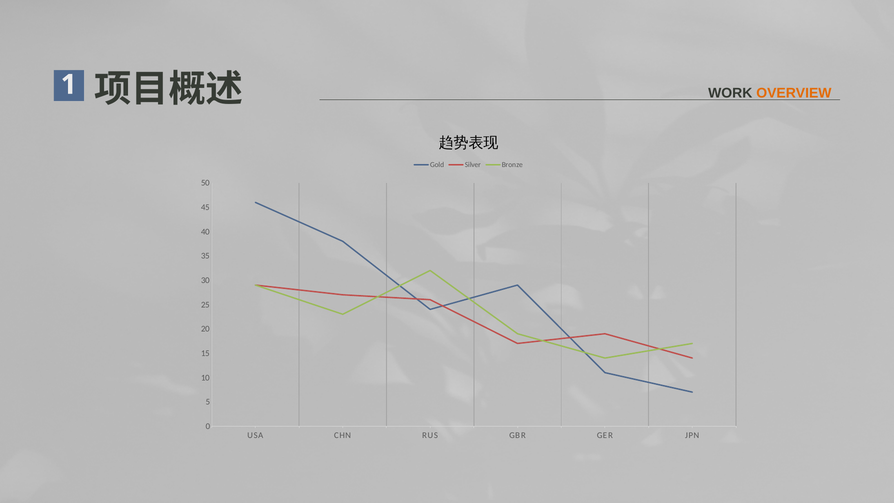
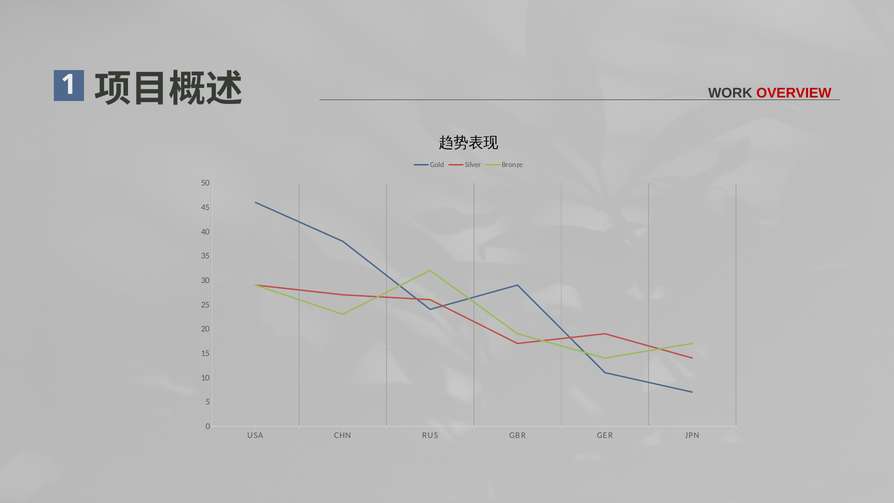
OVERVIEW colour: orange -> red (794, 93)
